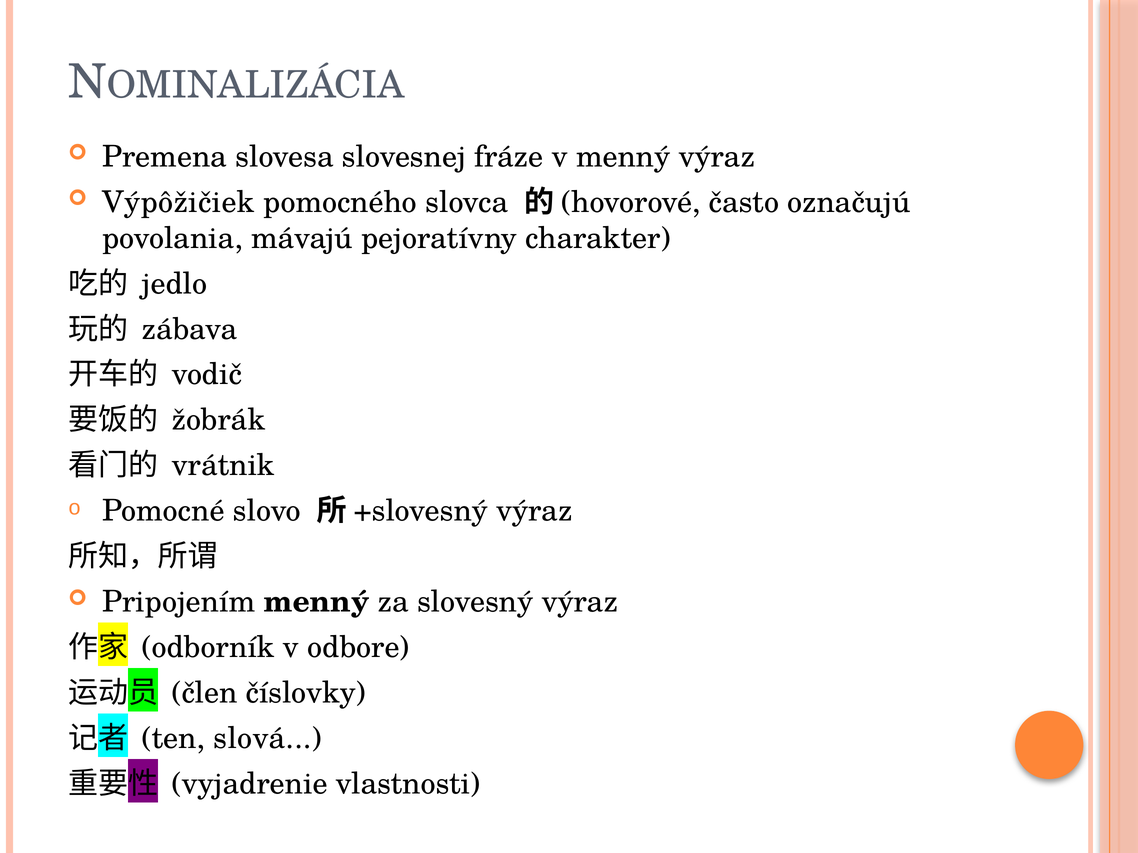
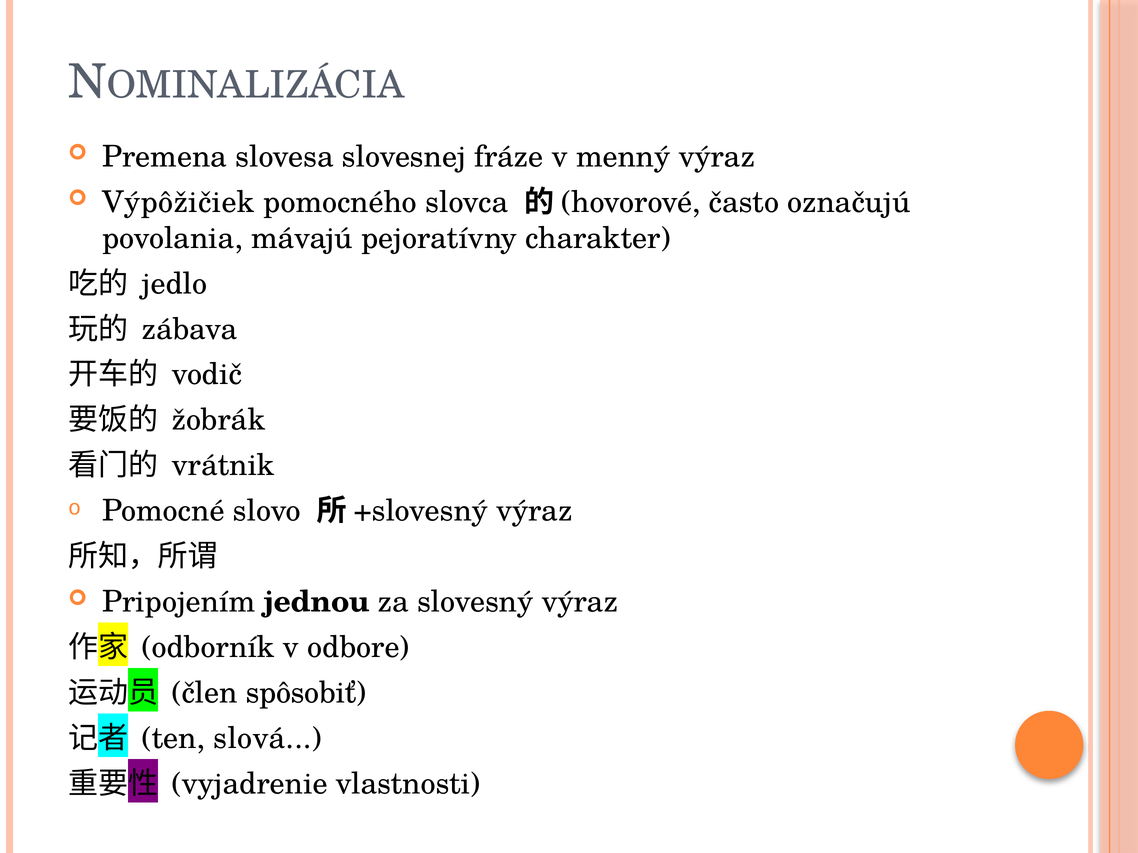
Pripojením menný: menný -> jednou (317, 602)
číslovky: číslovky -> spôsobiť (306, 693)
